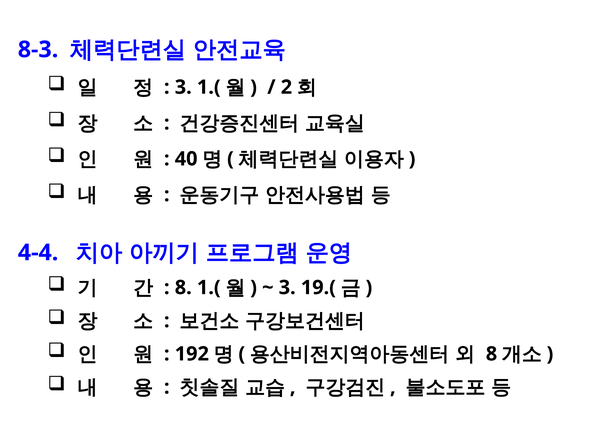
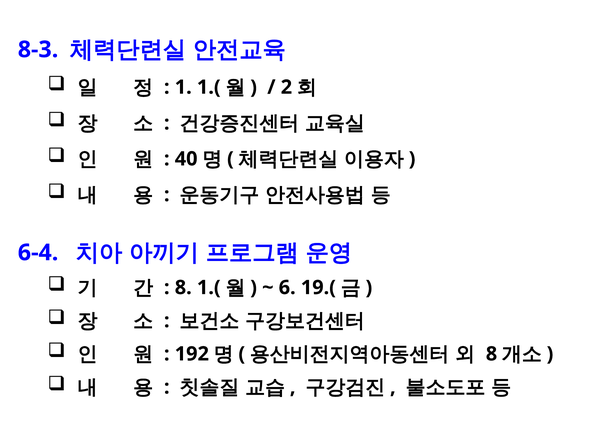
3: 3 -> 1 (183, 87)
4-4: 4-4 -> 6-4 (38, 253)
3: 3 -> 6 (287, 288)
